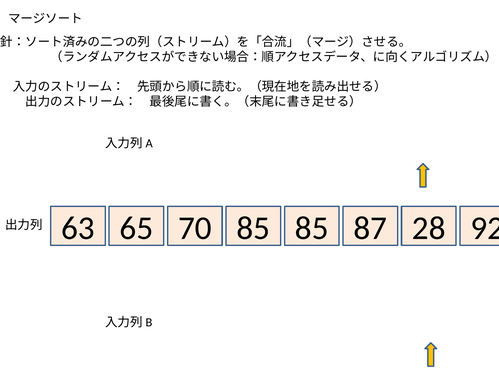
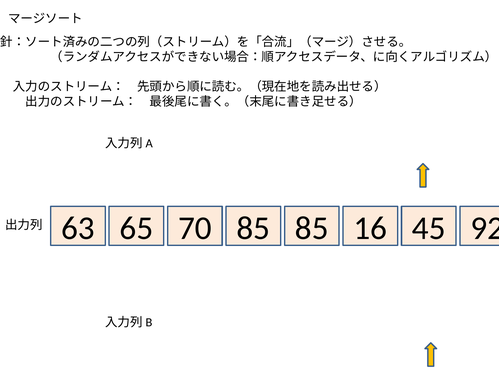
87: 87 -> 16 (370, 228)
28: 28 -> 45 (429, 228)
